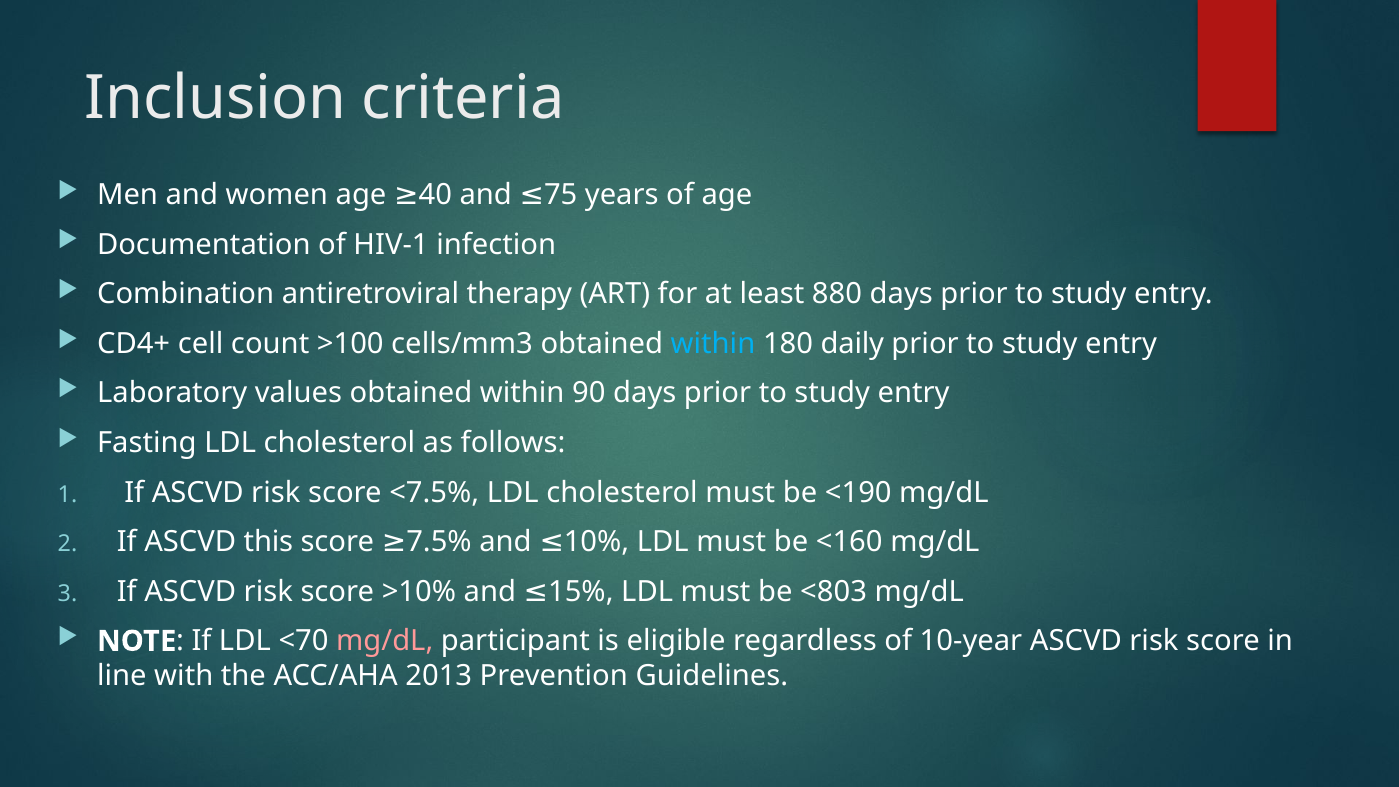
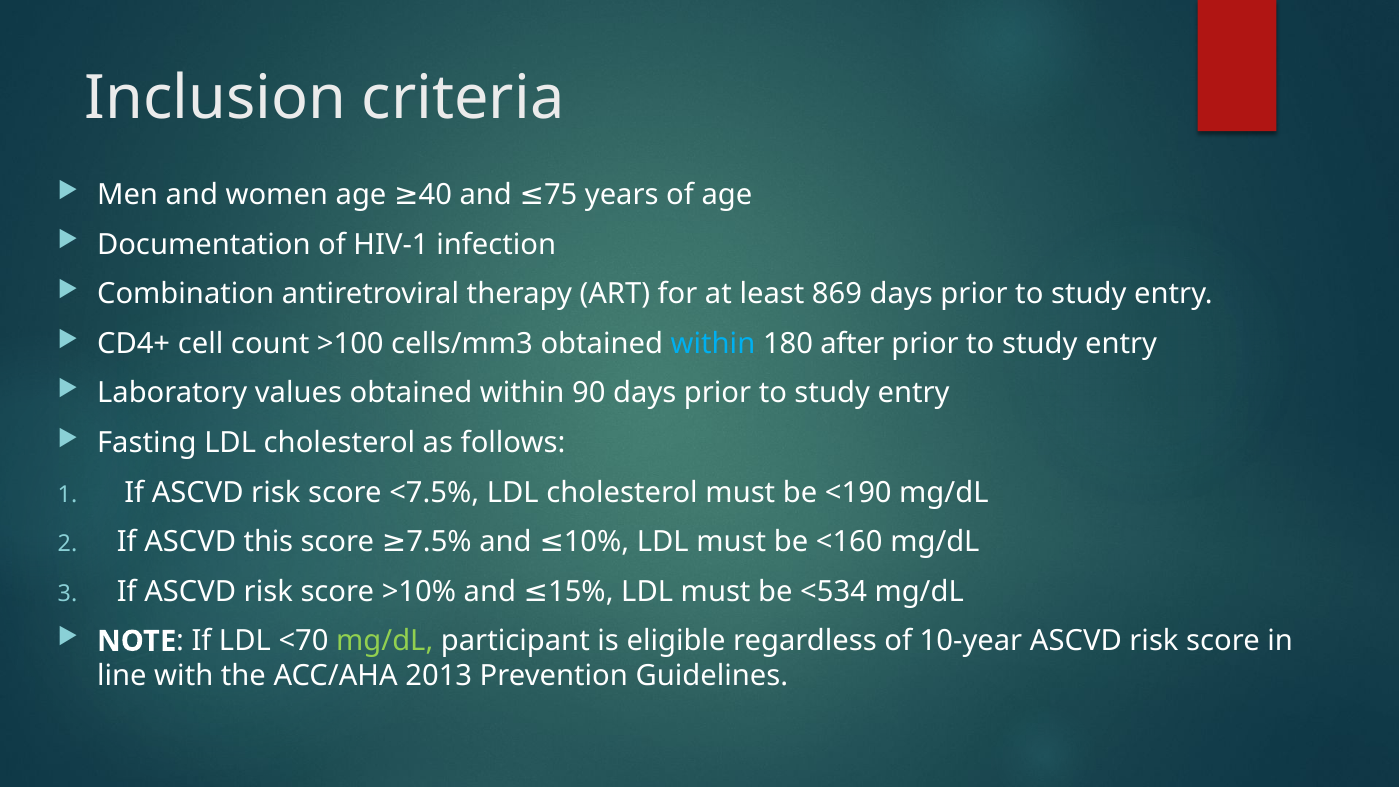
880: 880 -> 869 (837, 294)
daily: daily -> after (852, 344)
<803: <803 -> <534 (834, 591)
mg/dL colour: pink -> light green (385, 641)
